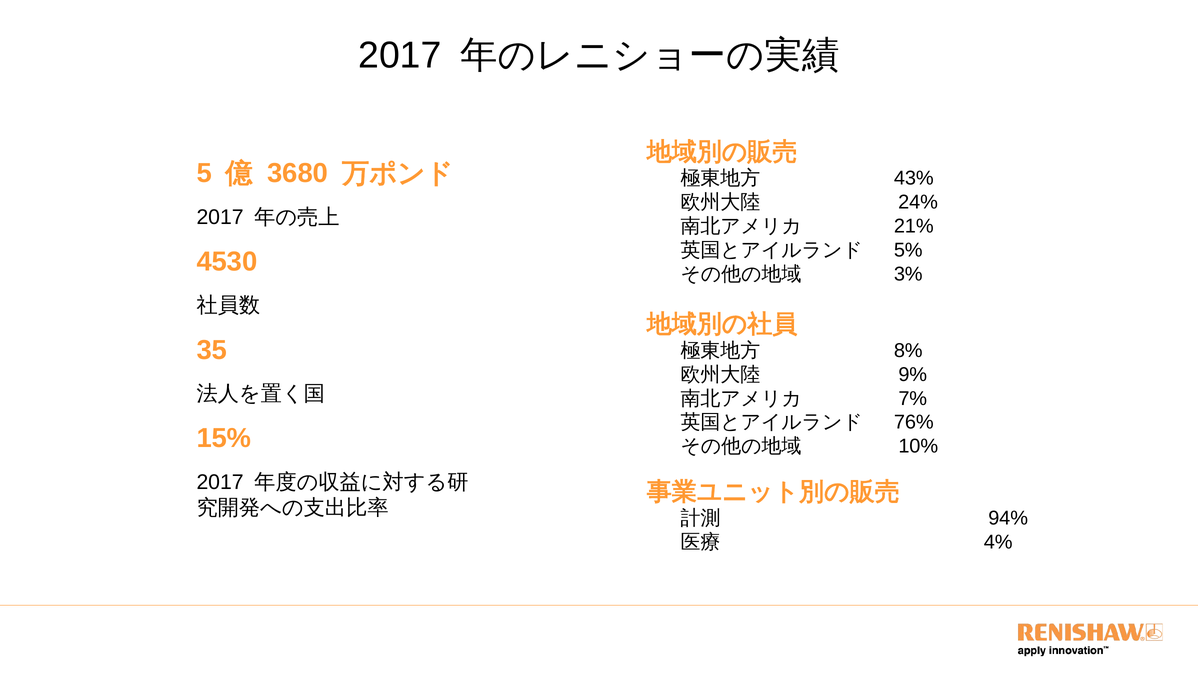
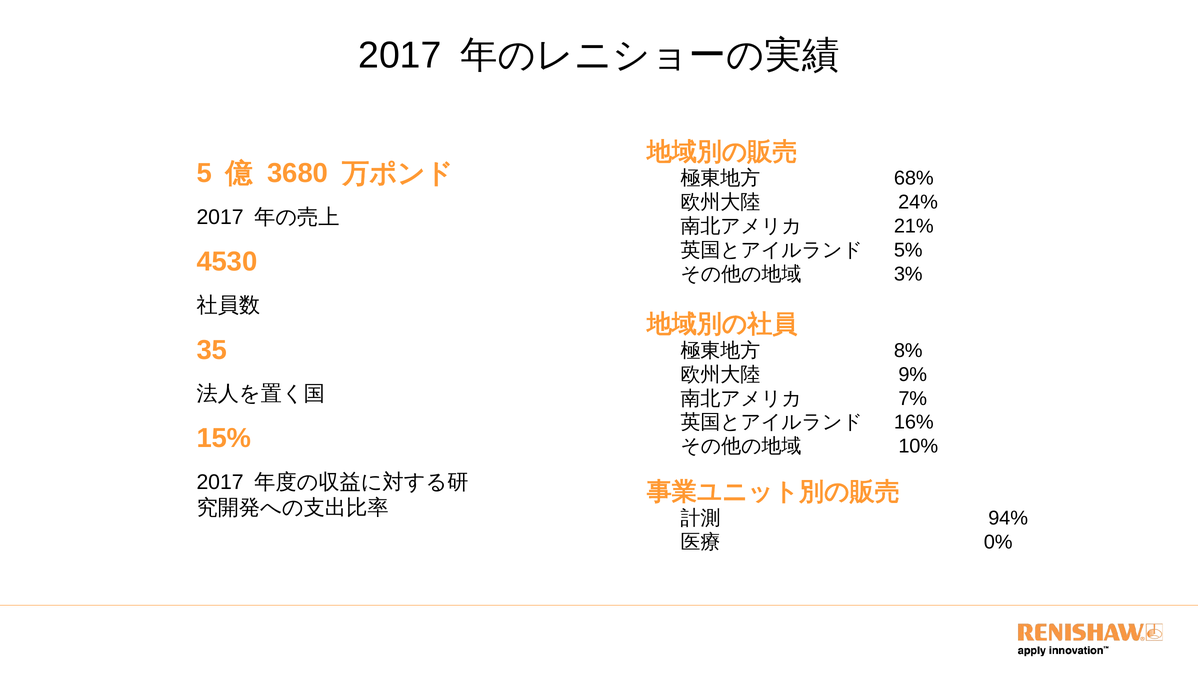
43%: 43% -> 68% (914, 178)
76%: 76% -> 16% (914, 422)
4%: 4% -> 0% (998, 542)
